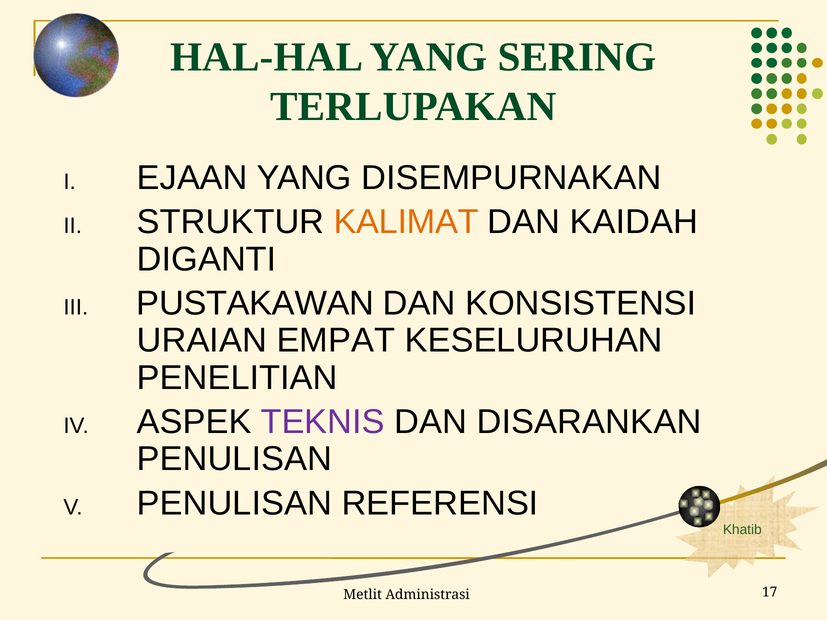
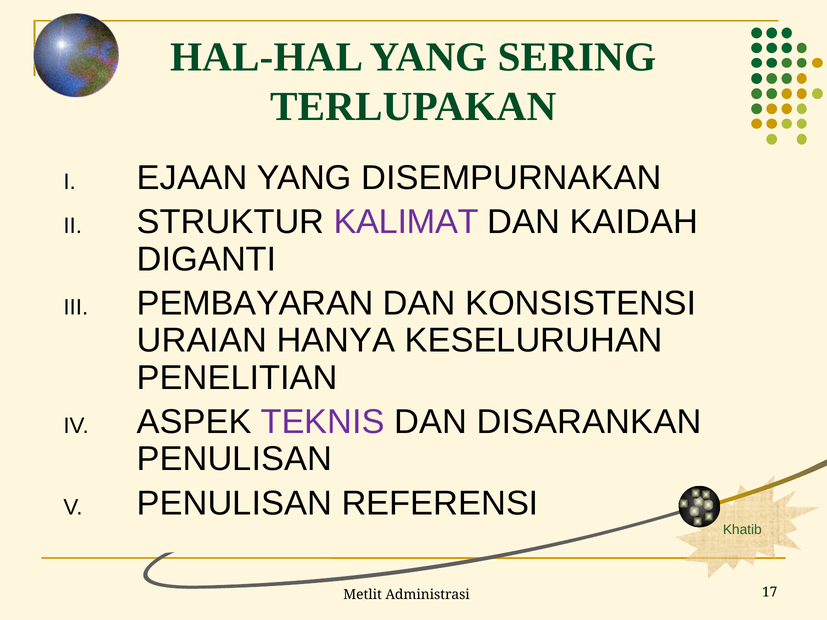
KALIMAT colour: orange -> purple (406, 222)
PUSTAKAWAN: PUSTAKAWAN -> PEMBAYARAN (255, 303)
EMPAT: EMPAT -> HANYA (336, 341)
